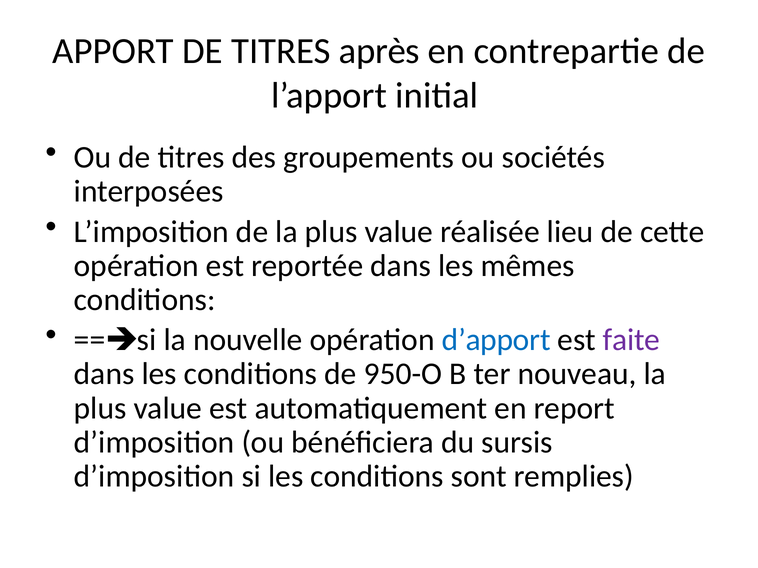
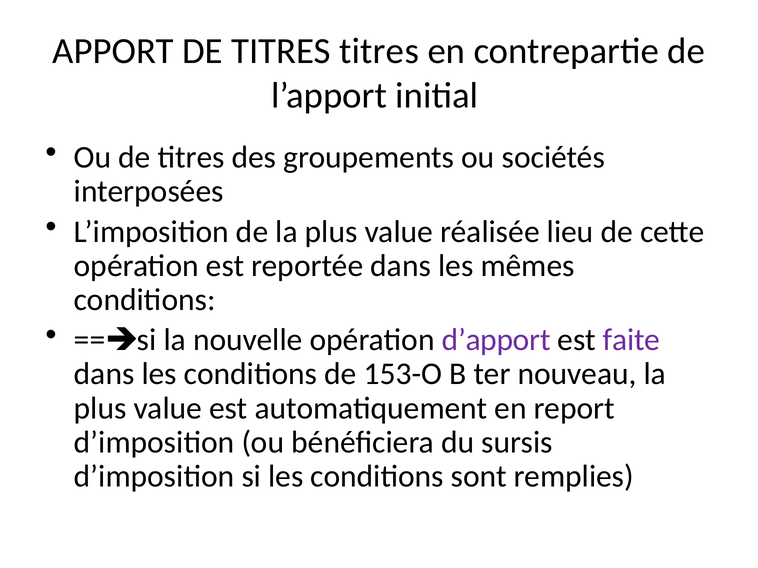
TITRES après: après -> titres (379, 51)
d’apport colour: blue -> purple (496, 340)
950-O: 950-O -> 153-O (403, 374)
